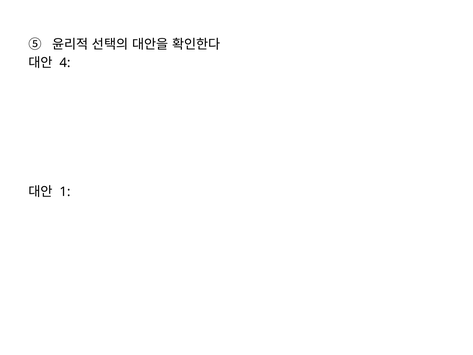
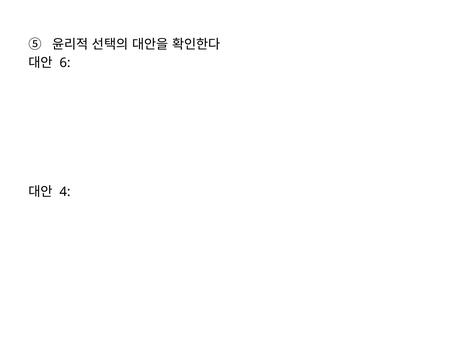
4: 4 -> 6 (65, 63)
1: 1 -> 4 (65, 192)
